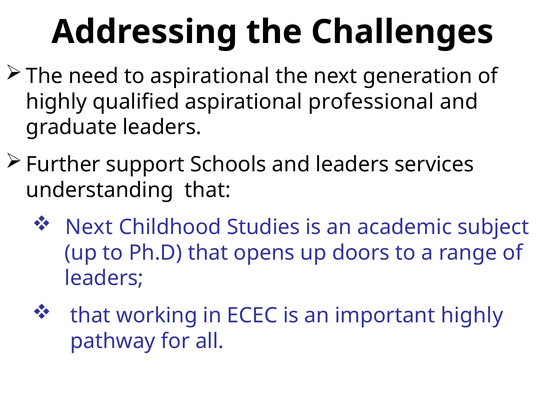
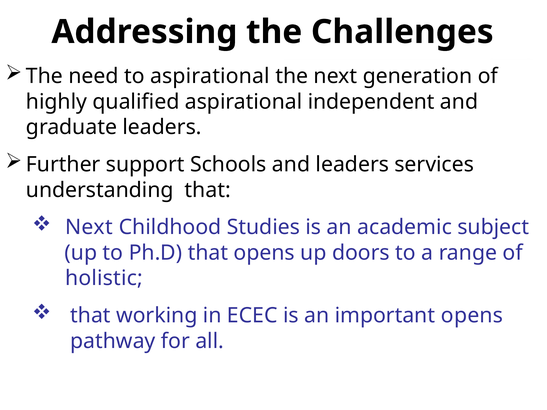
professional: professional -> independent (371, 102)
leaders: leaders -> holistic (104, 278)
important highly: highly -> opens (472, 316)
